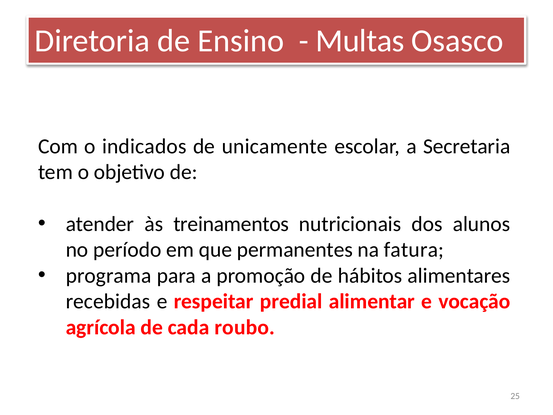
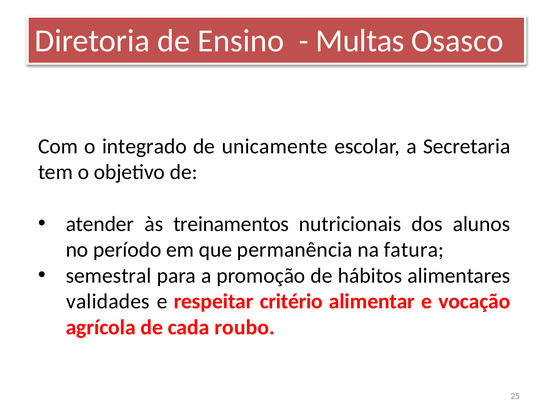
indicados: indicados -> integrado (144, 146)
permanentes: permanentes -> permanência (295, 250)
programa: programa -> semestral (109, 275)
recebidas: recebidas -> validades (108, 301)
predial: predial -> critério (291, 301)
